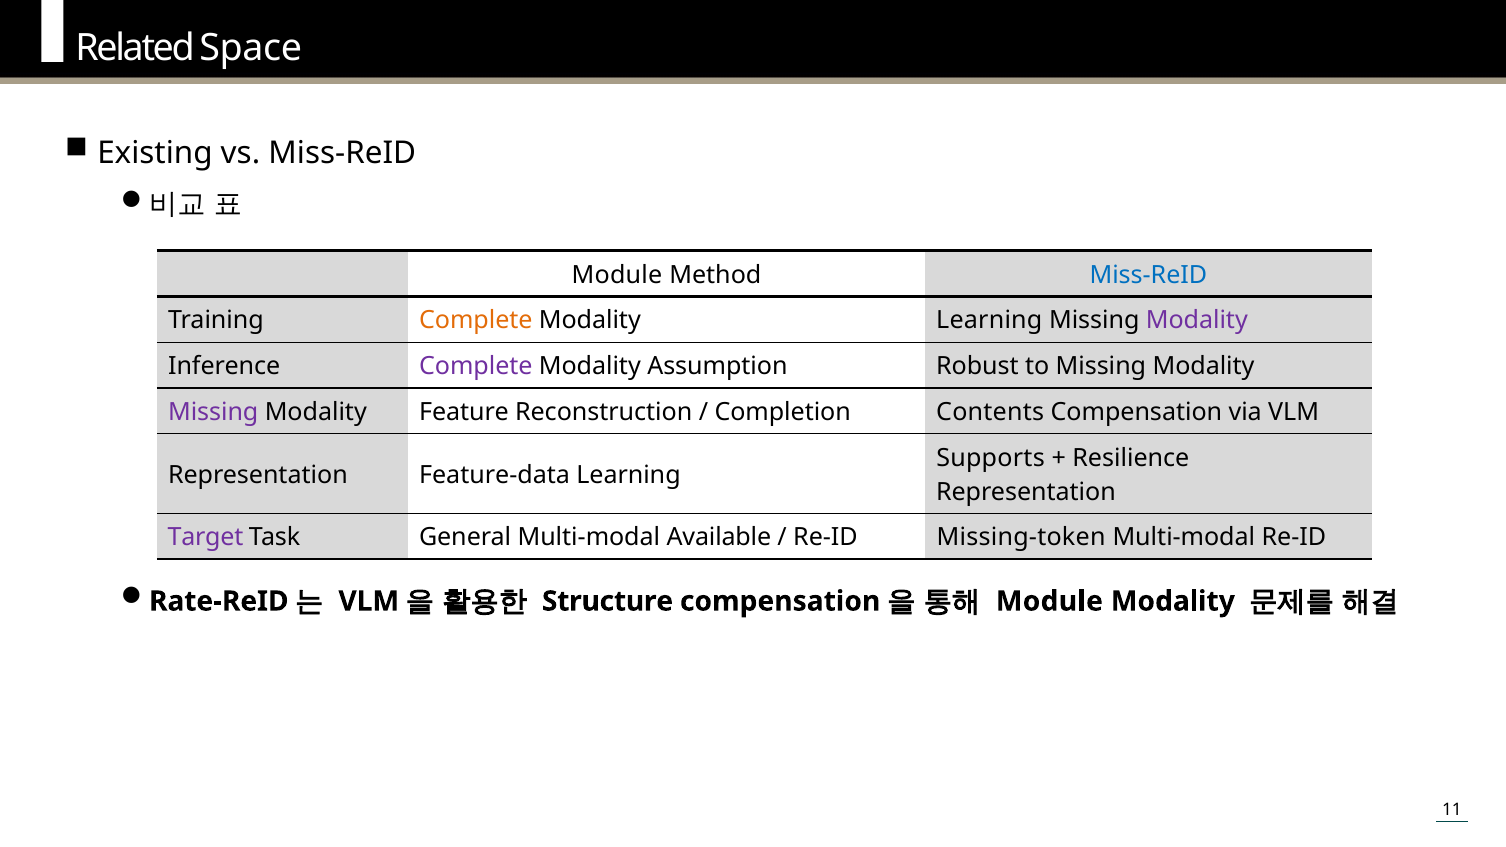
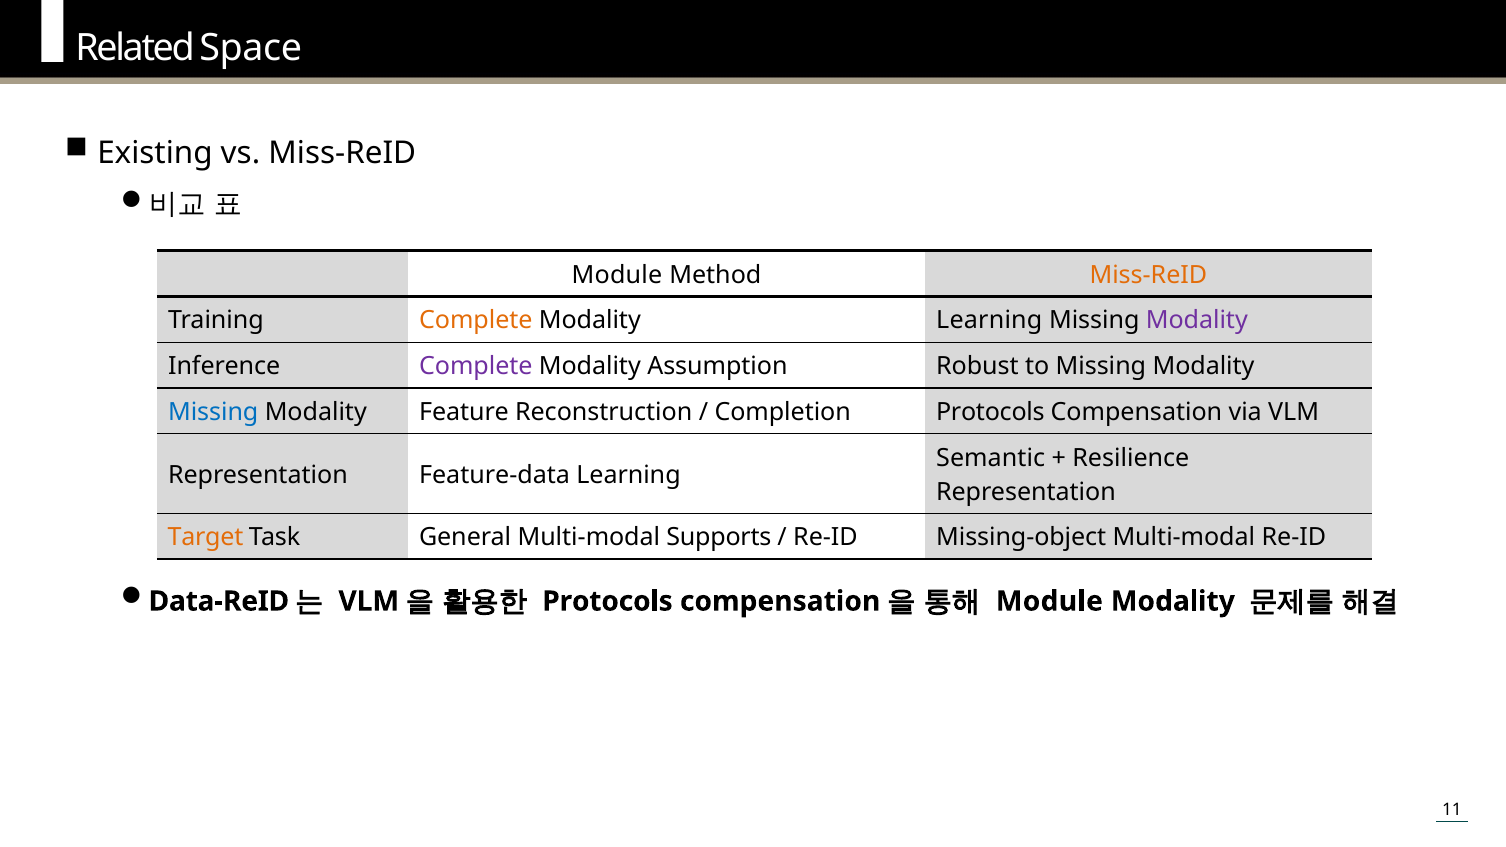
Miss-ReID colour: blue -> orange (1148, 275)
Missing colour: purple -> blue (213, 412)
Completion Contents: Contents -> Protocols (990, 412)
Supports: Supports -> Semantic (991, 458)
Target colour: purple -> orange (205, 538)
Available: Available -> Supports (719, 538)
Missing-token: Missing-token -> Missing-object (1021, 538)
Rate-ReID: Rate-ReID -> Data-ReID (219, 601)
Structure: Structure -> Protocols (607, 601)
